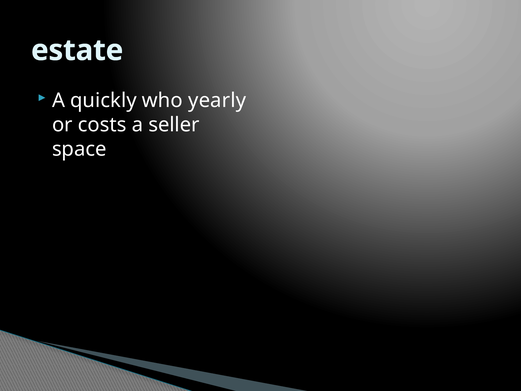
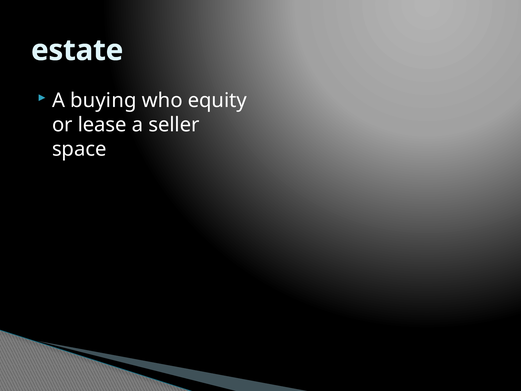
quickly: quickly -> buying (103, 101)
yearly: yearly -> equity (217, 101)
costs: costs -> lease (102, 125)
